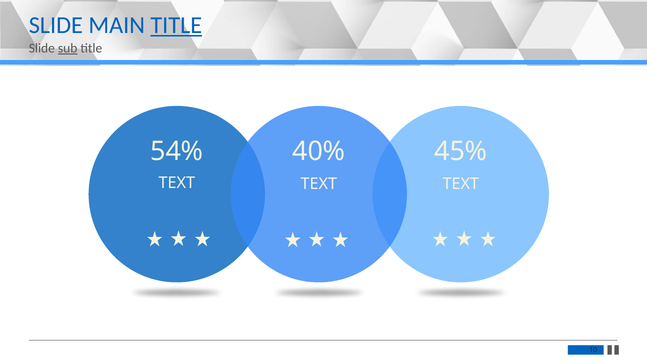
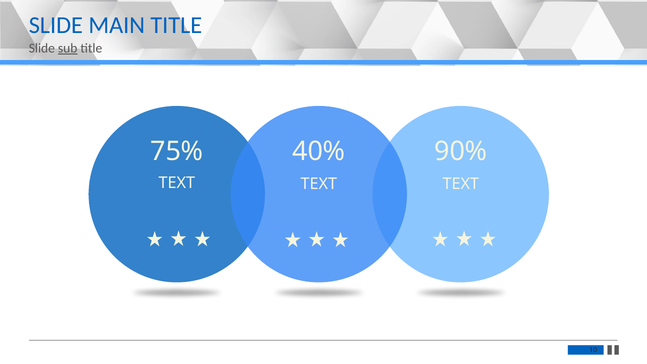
TITLE underline: present -> none (176, 25)
54%: 54% -> 75% (177, 151)
45%: 45% -> 90% (461, 151)
